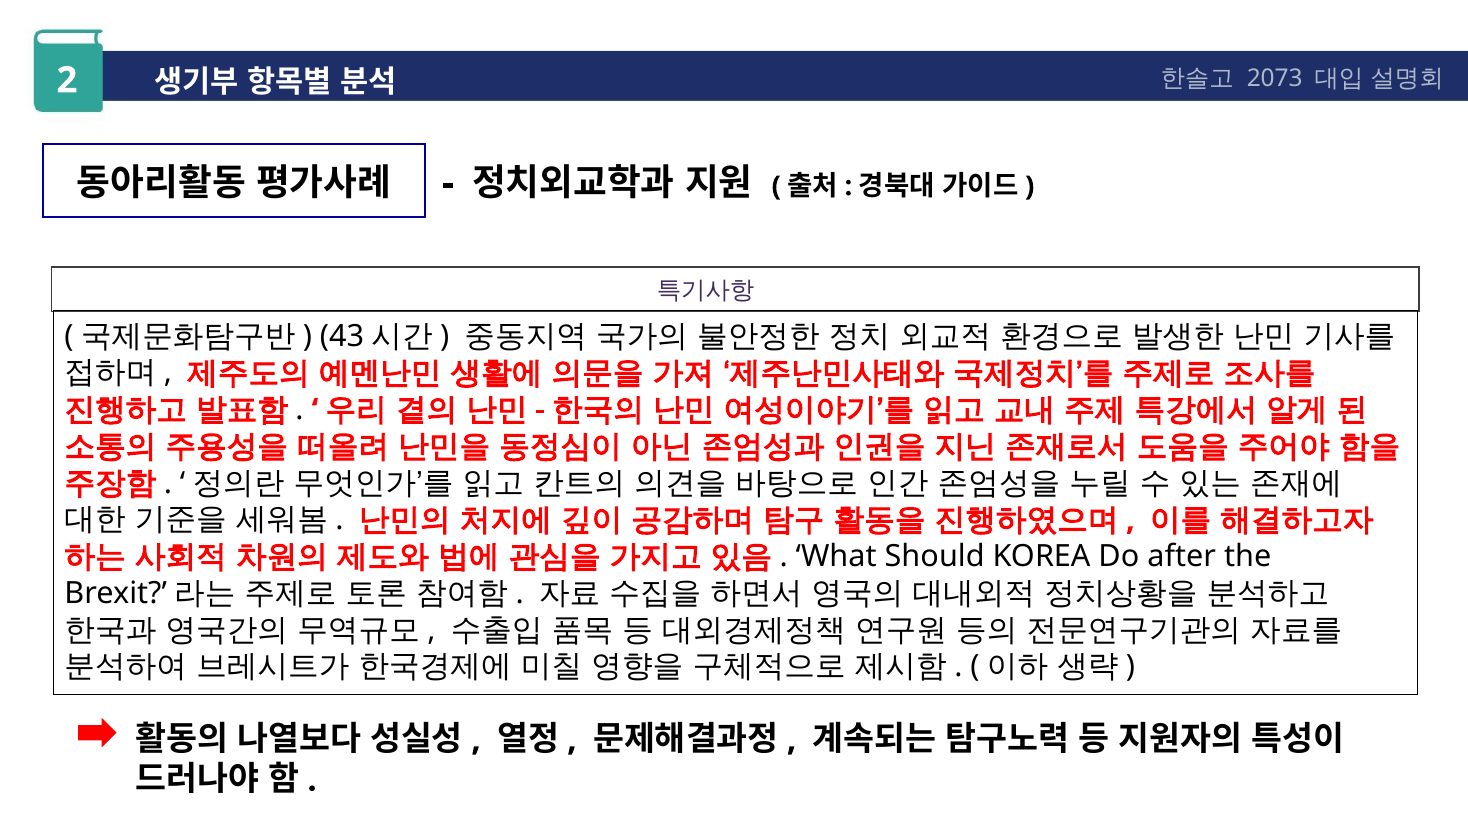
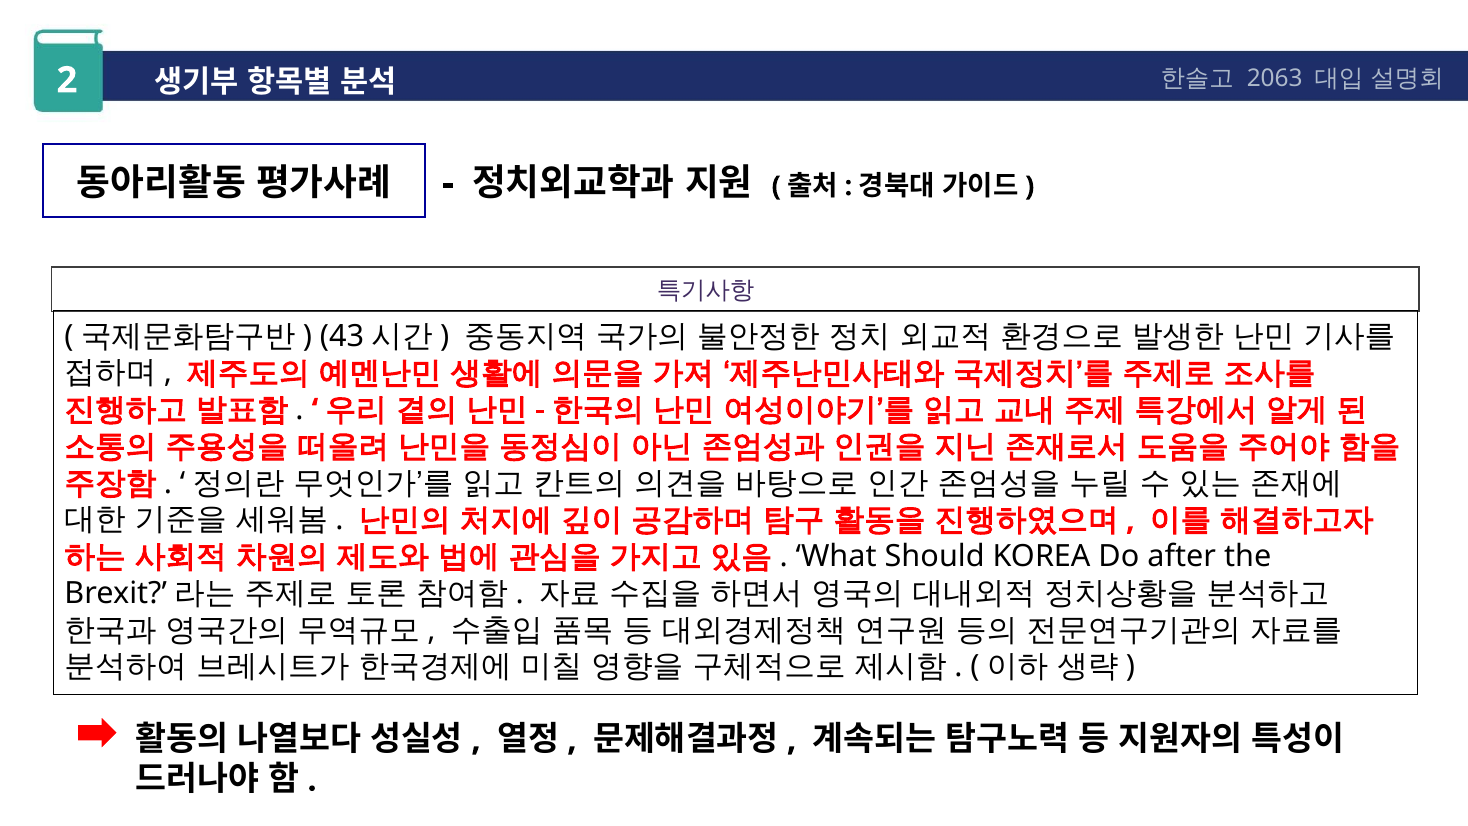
2073: 2073 -> 2063 (1275, 79)
